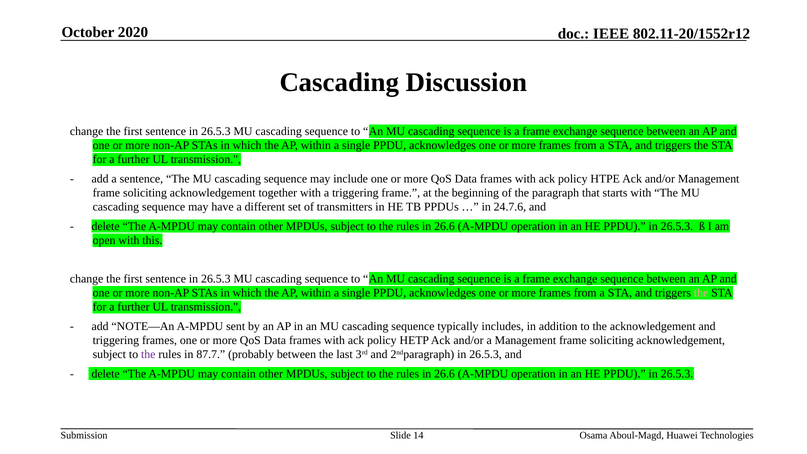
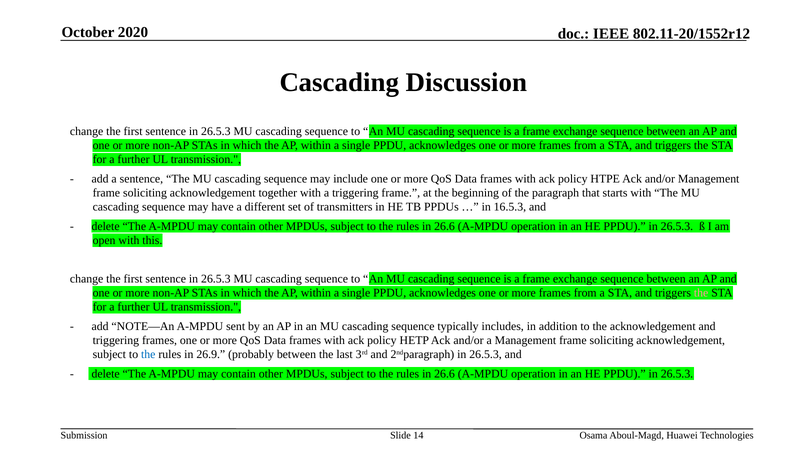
24.7.6: 24.7.6 -> 16.5.3 (510, 207)
the colour: purple -> blue (148, 354)
87.7: 87.7 -> 26.9 (211, 354)
